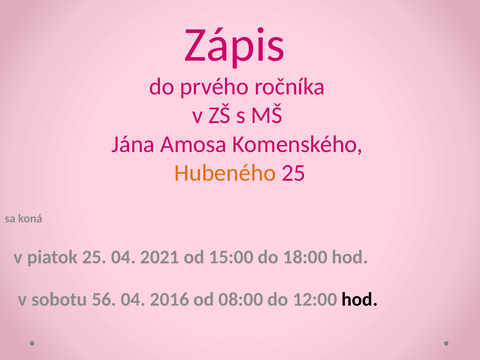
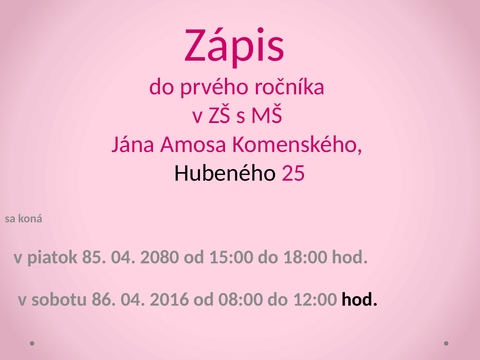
Hubeného colour: orange -> black (225, 173)
piatok 25: 25 -> 85 (94, 257)
2021: 2021 -> 2080 (160, 257)
56: 56 -> 86 (104, 299)
